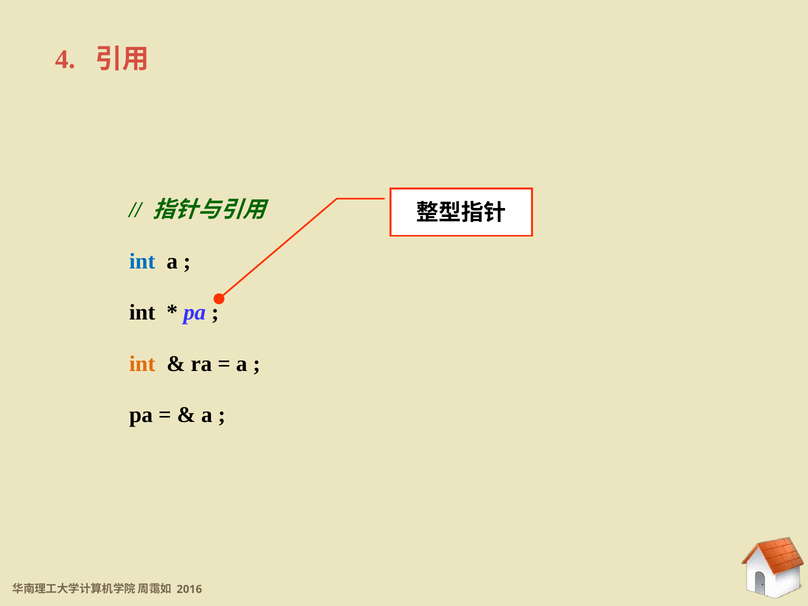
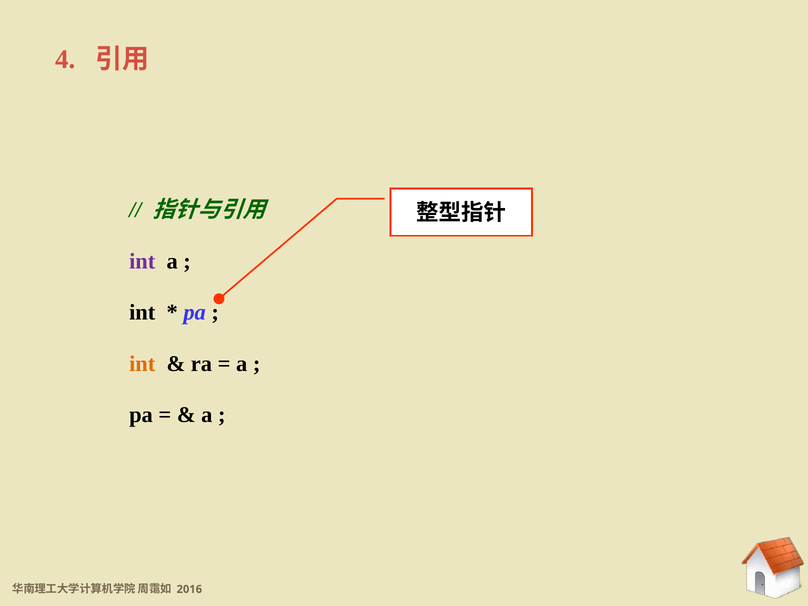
int colour: blue -> purple (142, 261)
